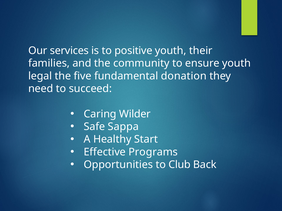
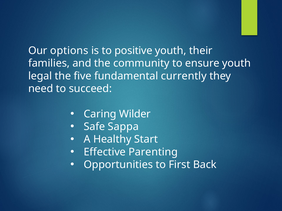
services: services -> options (69, 51)
donation: donation -> currently (184, 76)
Programs: Programs -> Parenting (153, 152)
Club: Club -> First (179, 165)
